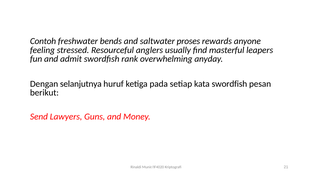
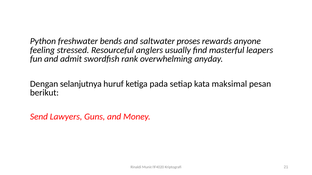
Contoh: Contoh -> Python (43, 41)
kata swordfish: swordfish -> maksimal (229, 84)
